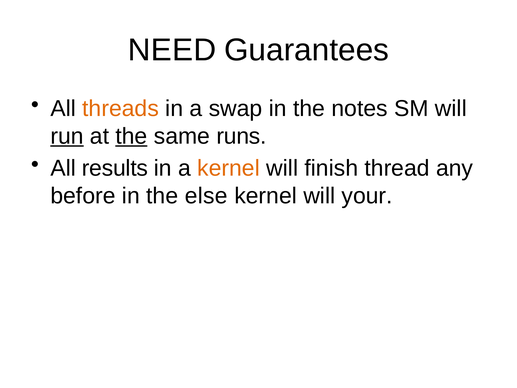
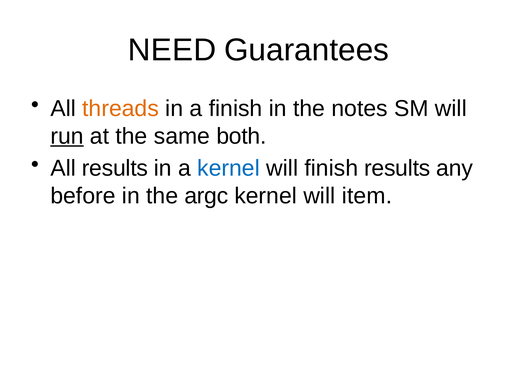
a swap: swap -> finish (236, 108)
the underline: present -> none (131, 136)
runs: runs -> both (241, 136)
kernel colour: orange -> blue (229, 168)
finish thread: thread -> results (397, 168)
else: else -> argc (206, 196)
your: your -> item (367, 196)
